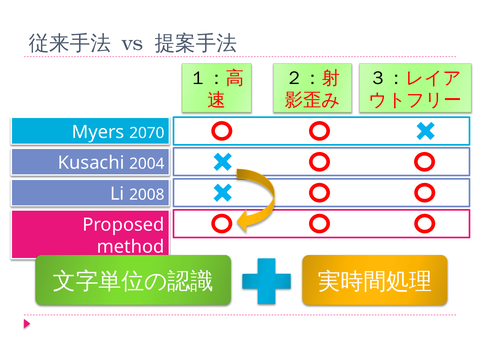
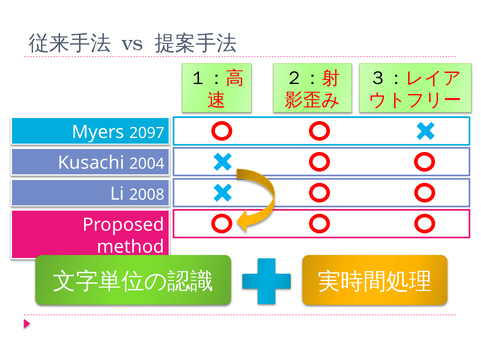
2070: 2070 -> 2097 (147, 133)
